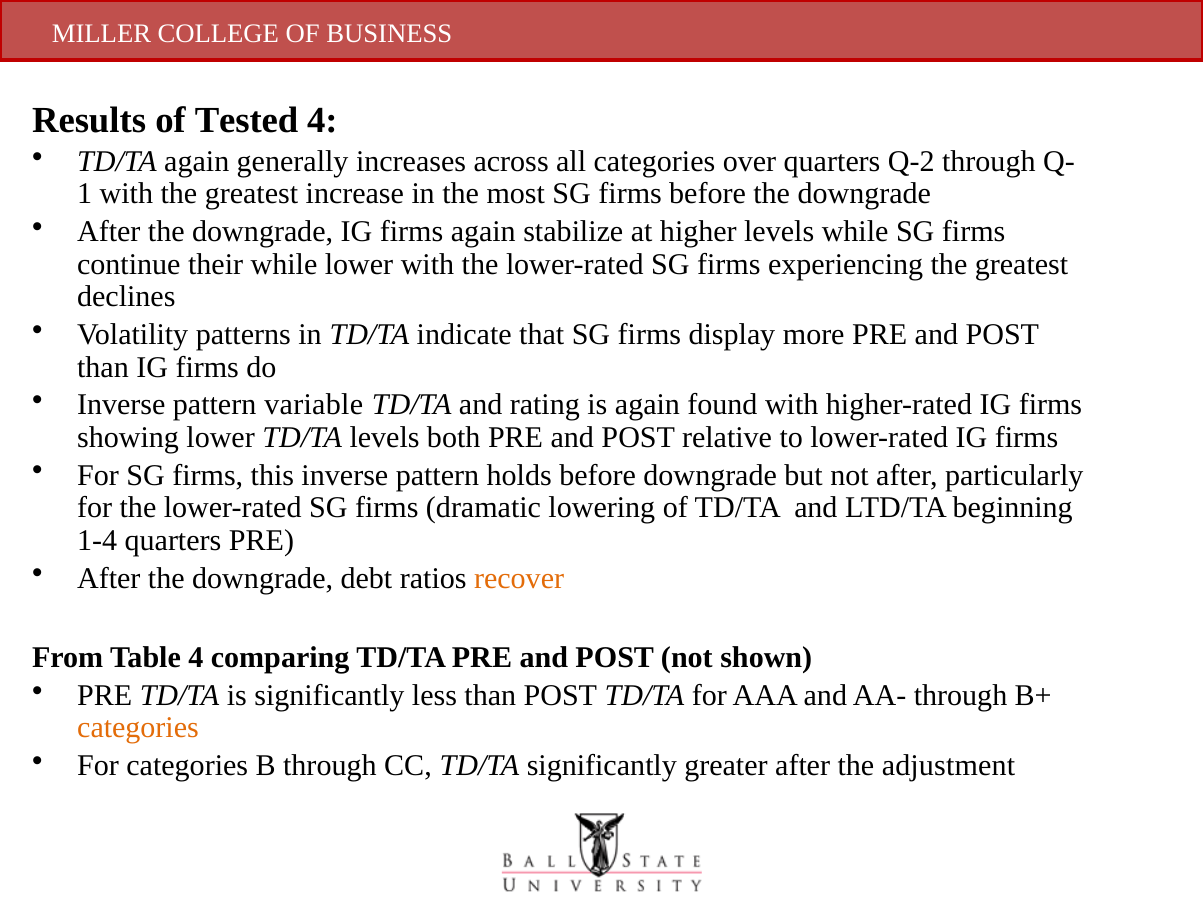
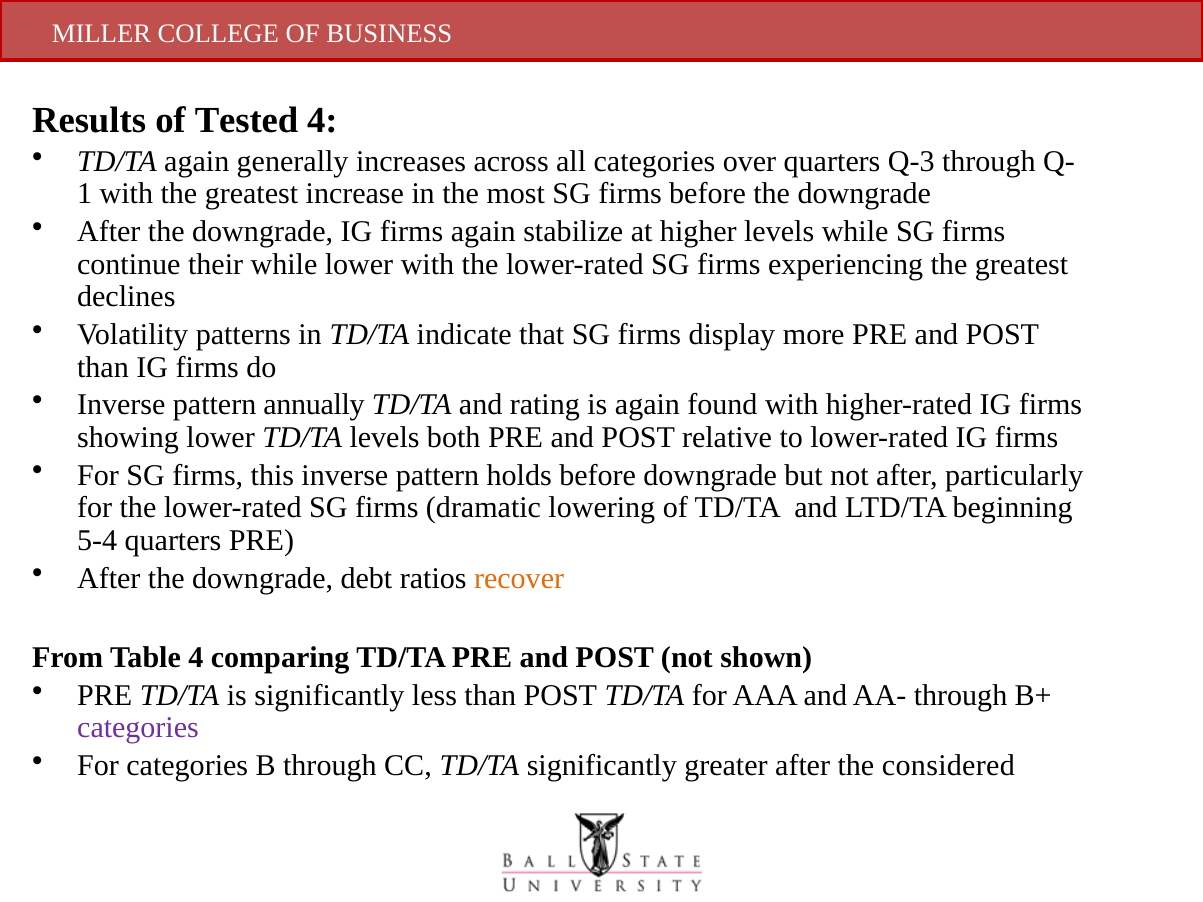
Q-2: Q-2 -> Q-3 (911, 161)
variable: variable -> annually (314, 405)
1-4: 1-4 -> 5-4 (97, 540)
categories colour: orange -> purple (138, 728)
adjustment: adjustment -> considered (948, 766)
